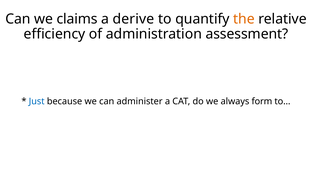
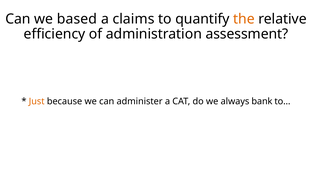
claims: claims -> based (77, 19)
derive: derive -> claims (133, 19)
Just colour: blue -> orange (37, 101)
form: form -> bank (262, 101)
